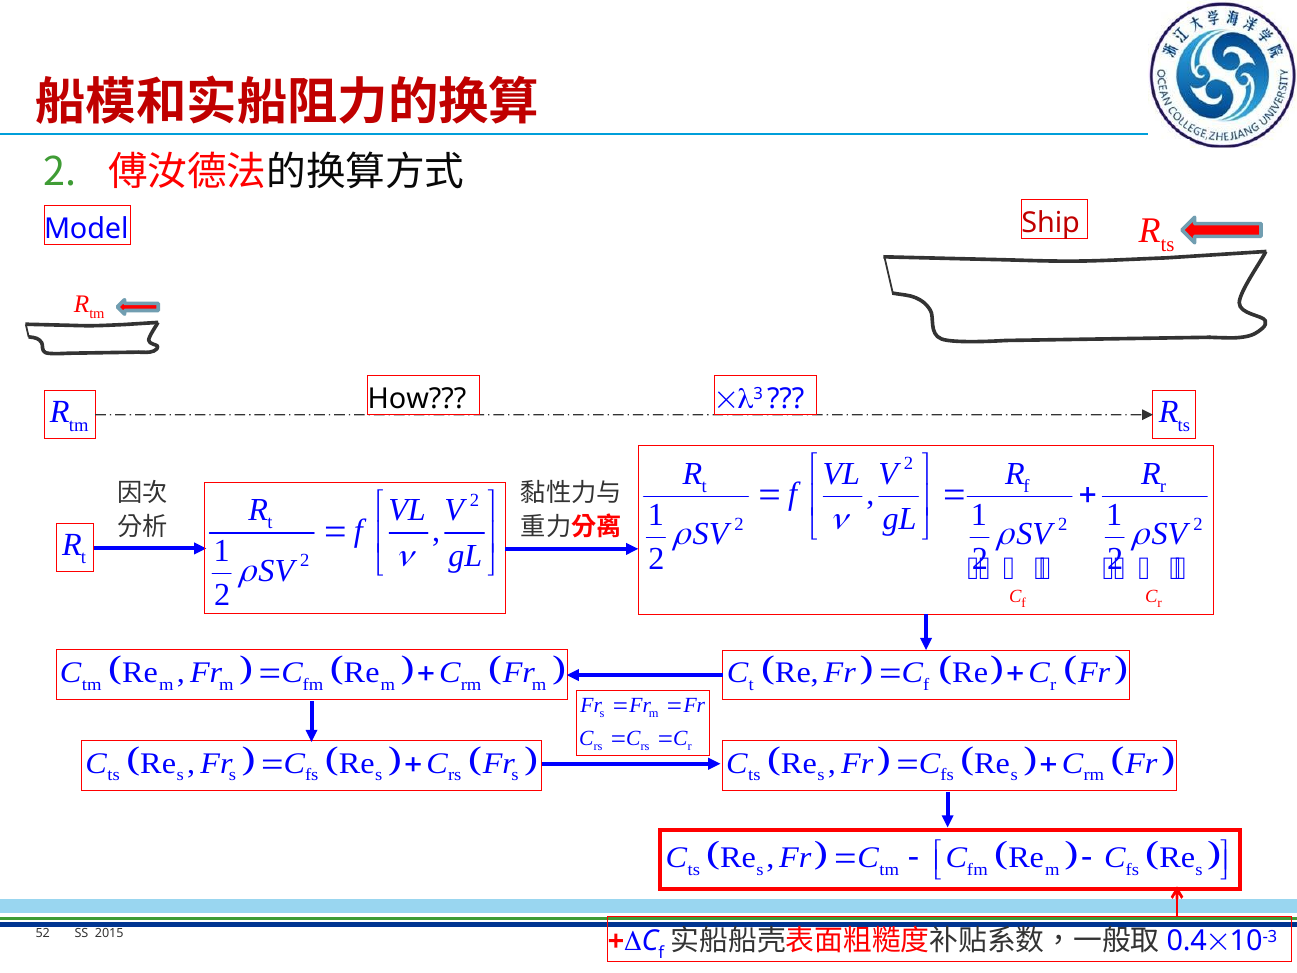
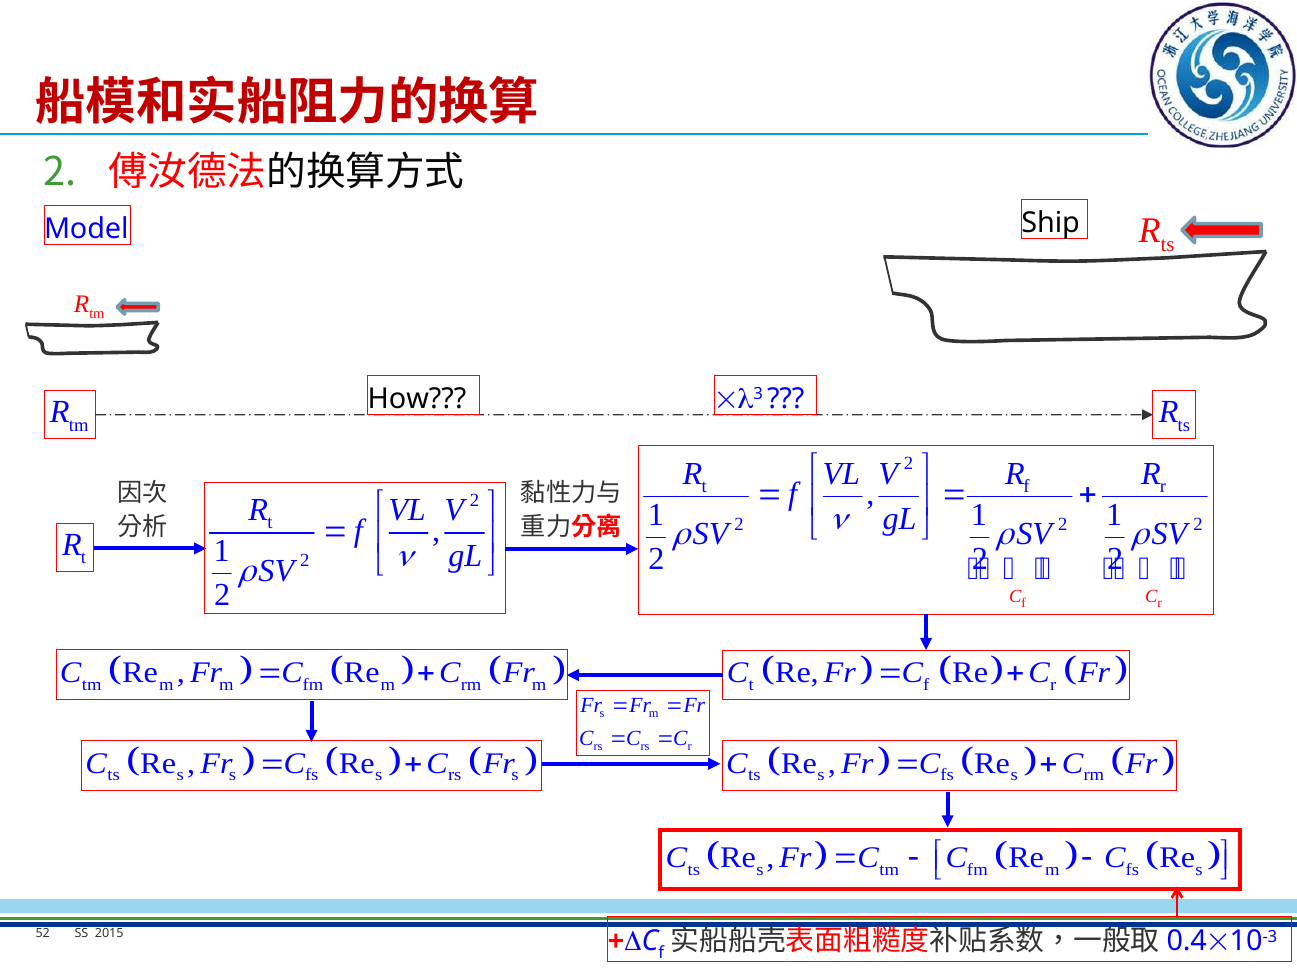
Ship colour: red -> black (1051, 223)
